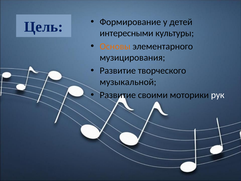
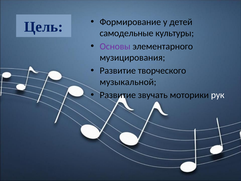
интересными: интересными -> самодельные (127, 33)
Основы colour: orange -> purple (115, 46)
своими: своими -> звучать (153, 95)
